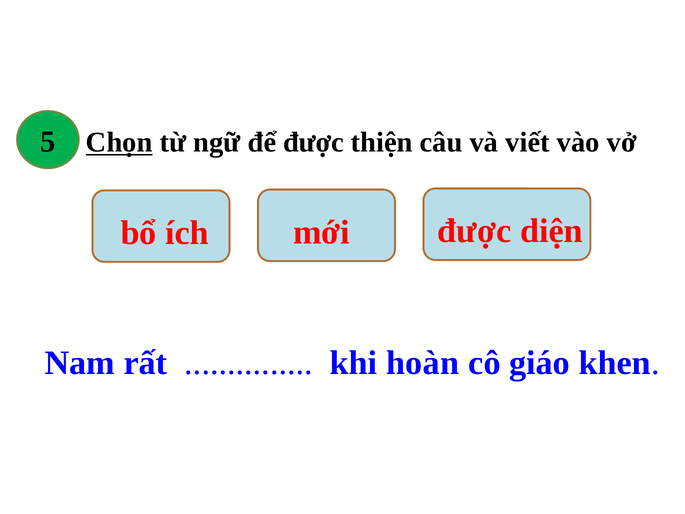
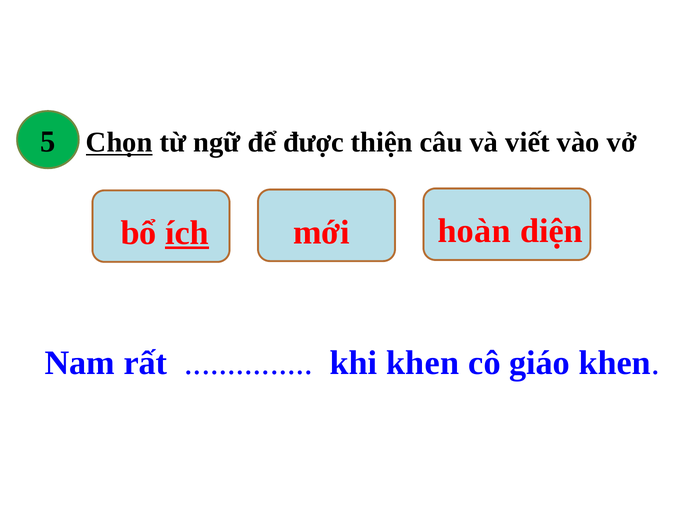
được: được -> hoàn (474, 231)
ích underline: none -> present (187, 233)
khi hoàn: hoàn -> khen (423, 363)
